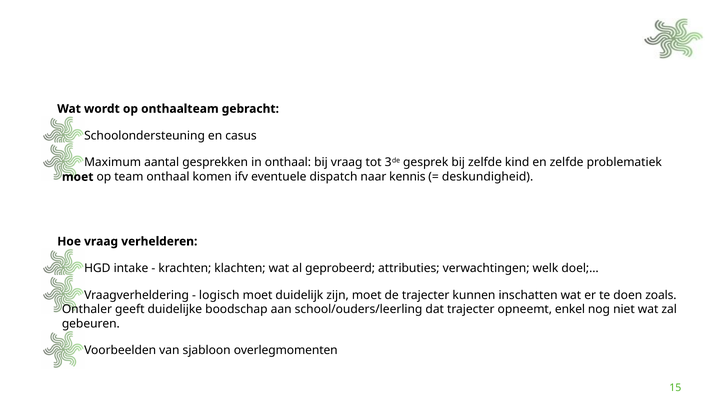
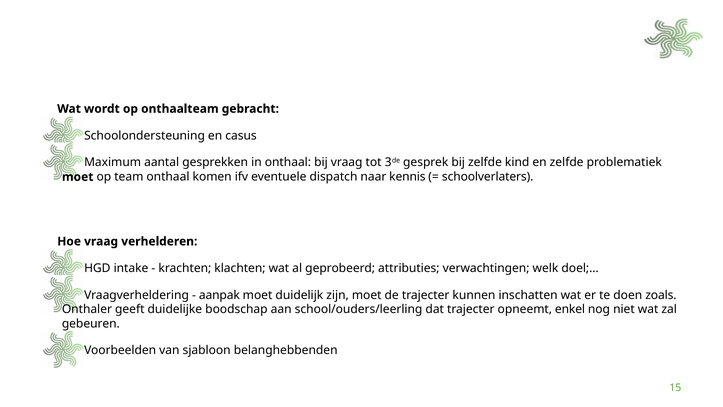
deskundigheid: deskundigheid -> schoolverlaters (488, 177)
logisch: logisch -> aanpak (219, 295)
overlegmomenten: overlegmomenten -> belanghebbenden (286, 350)
